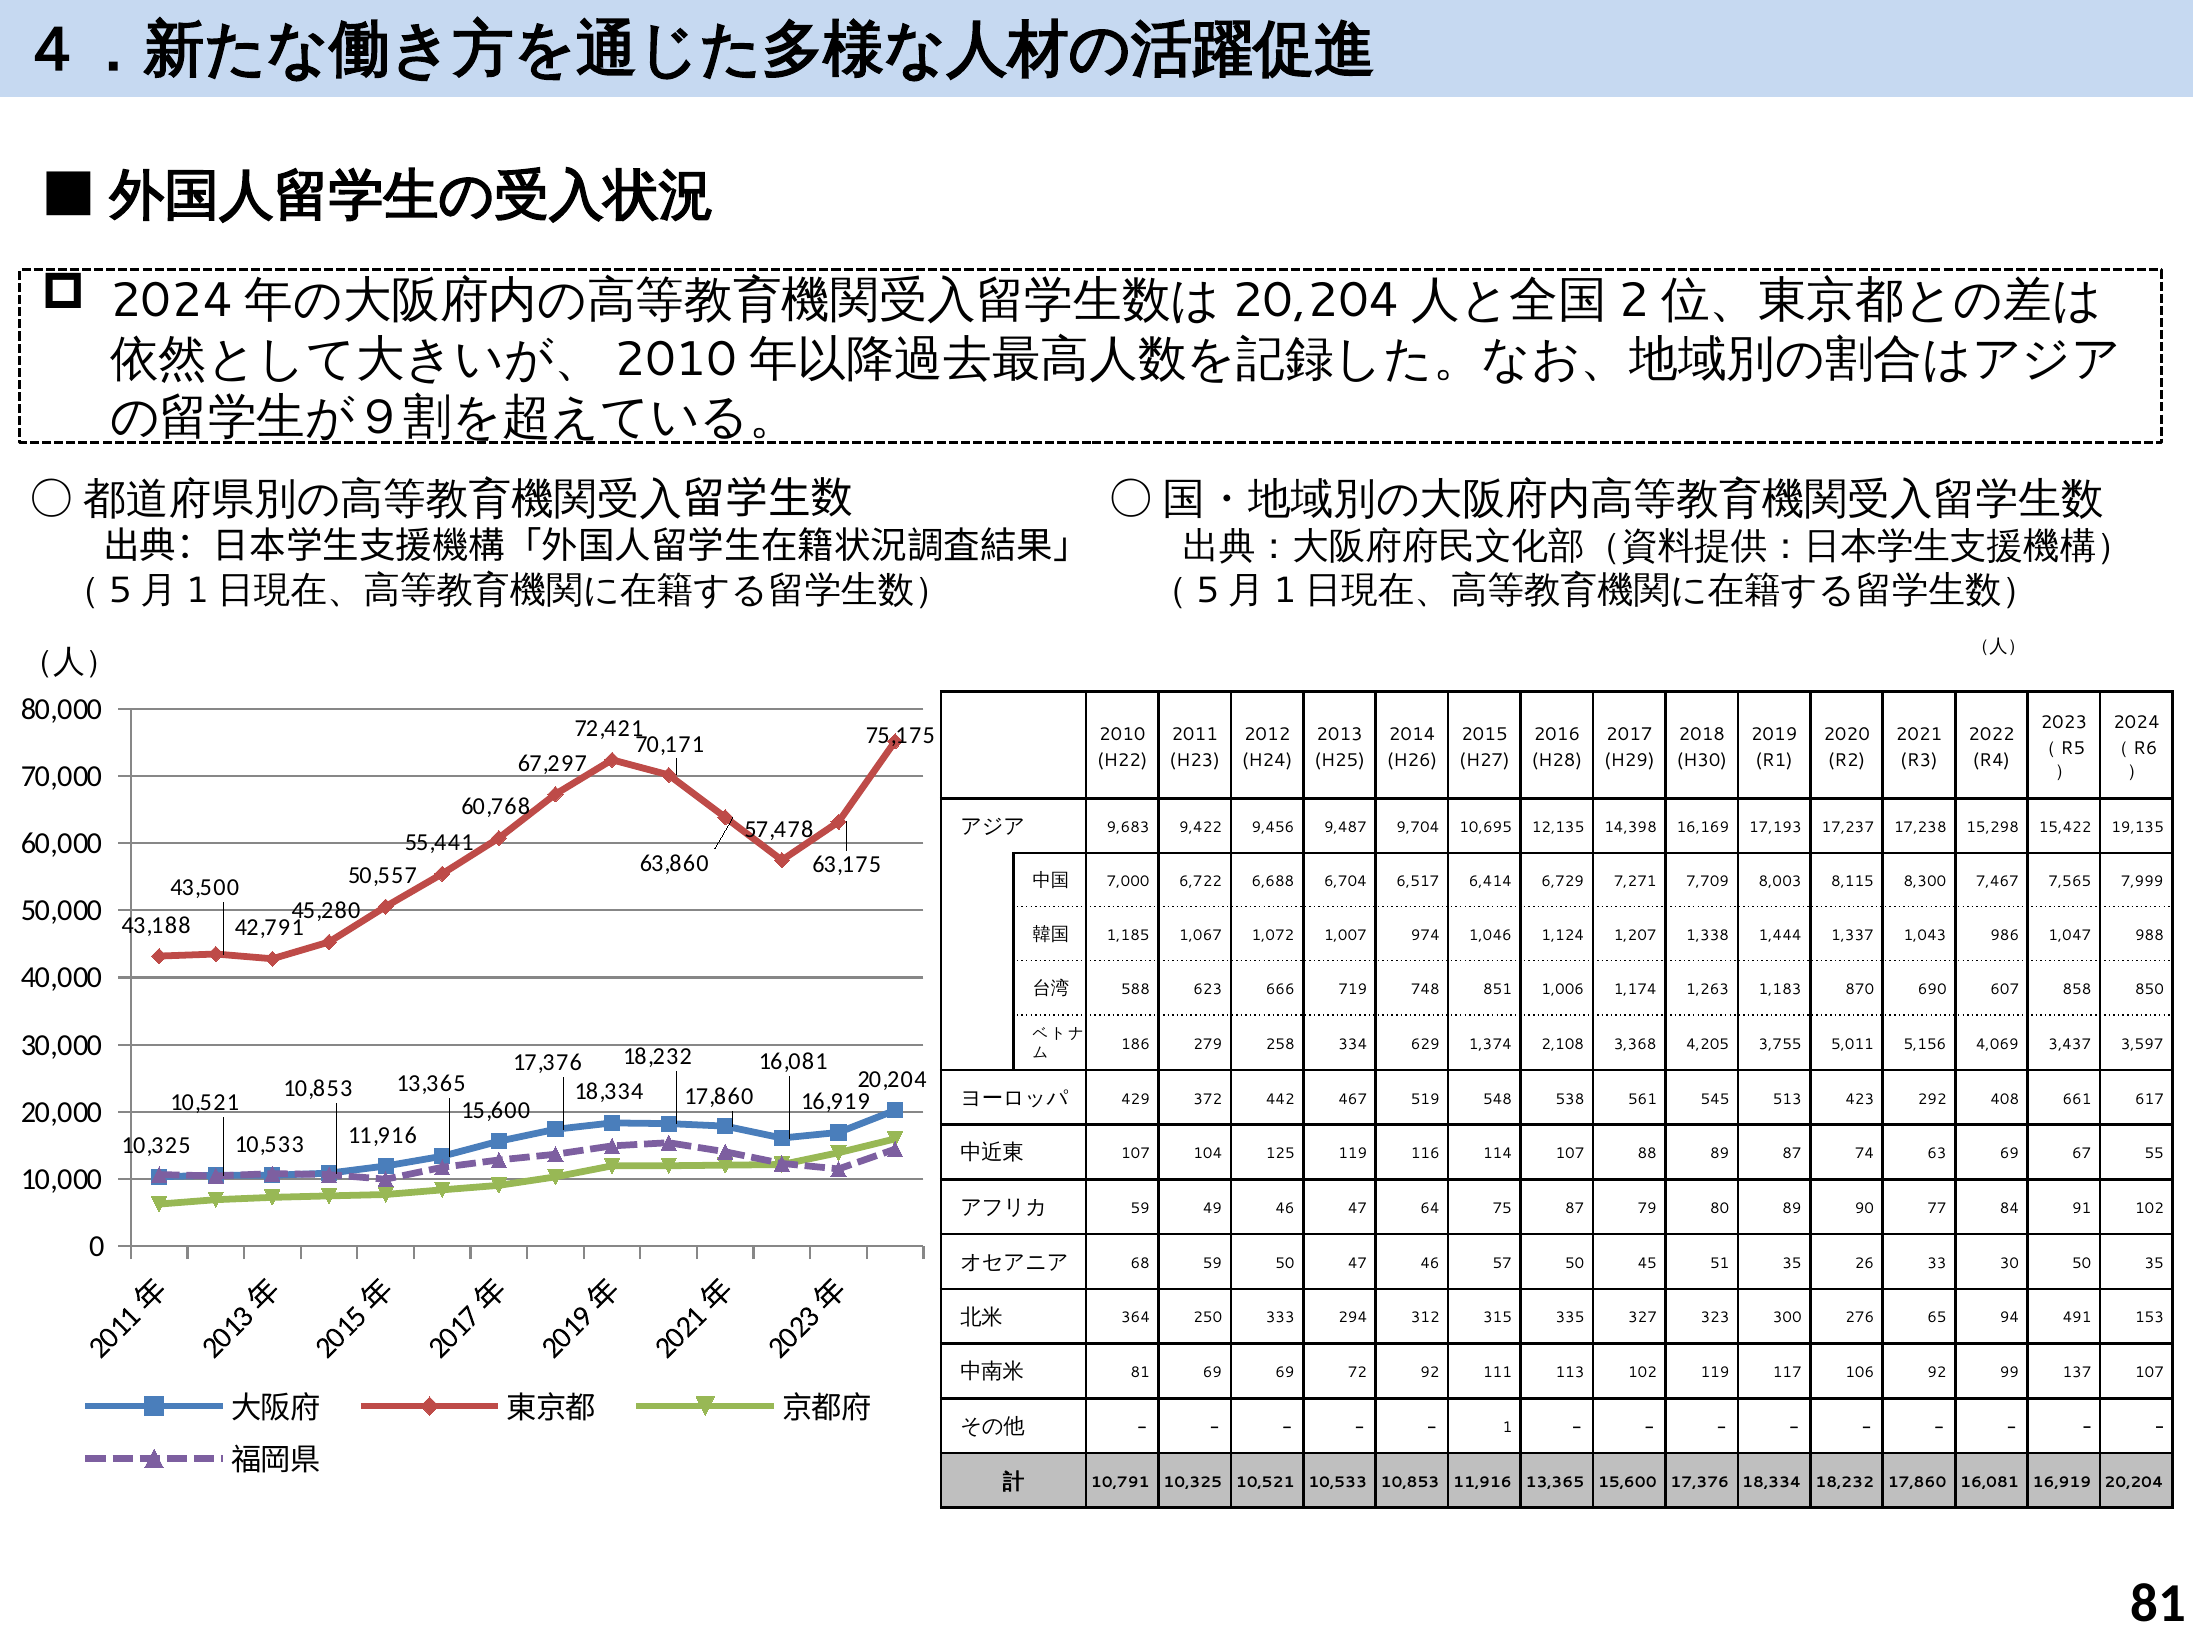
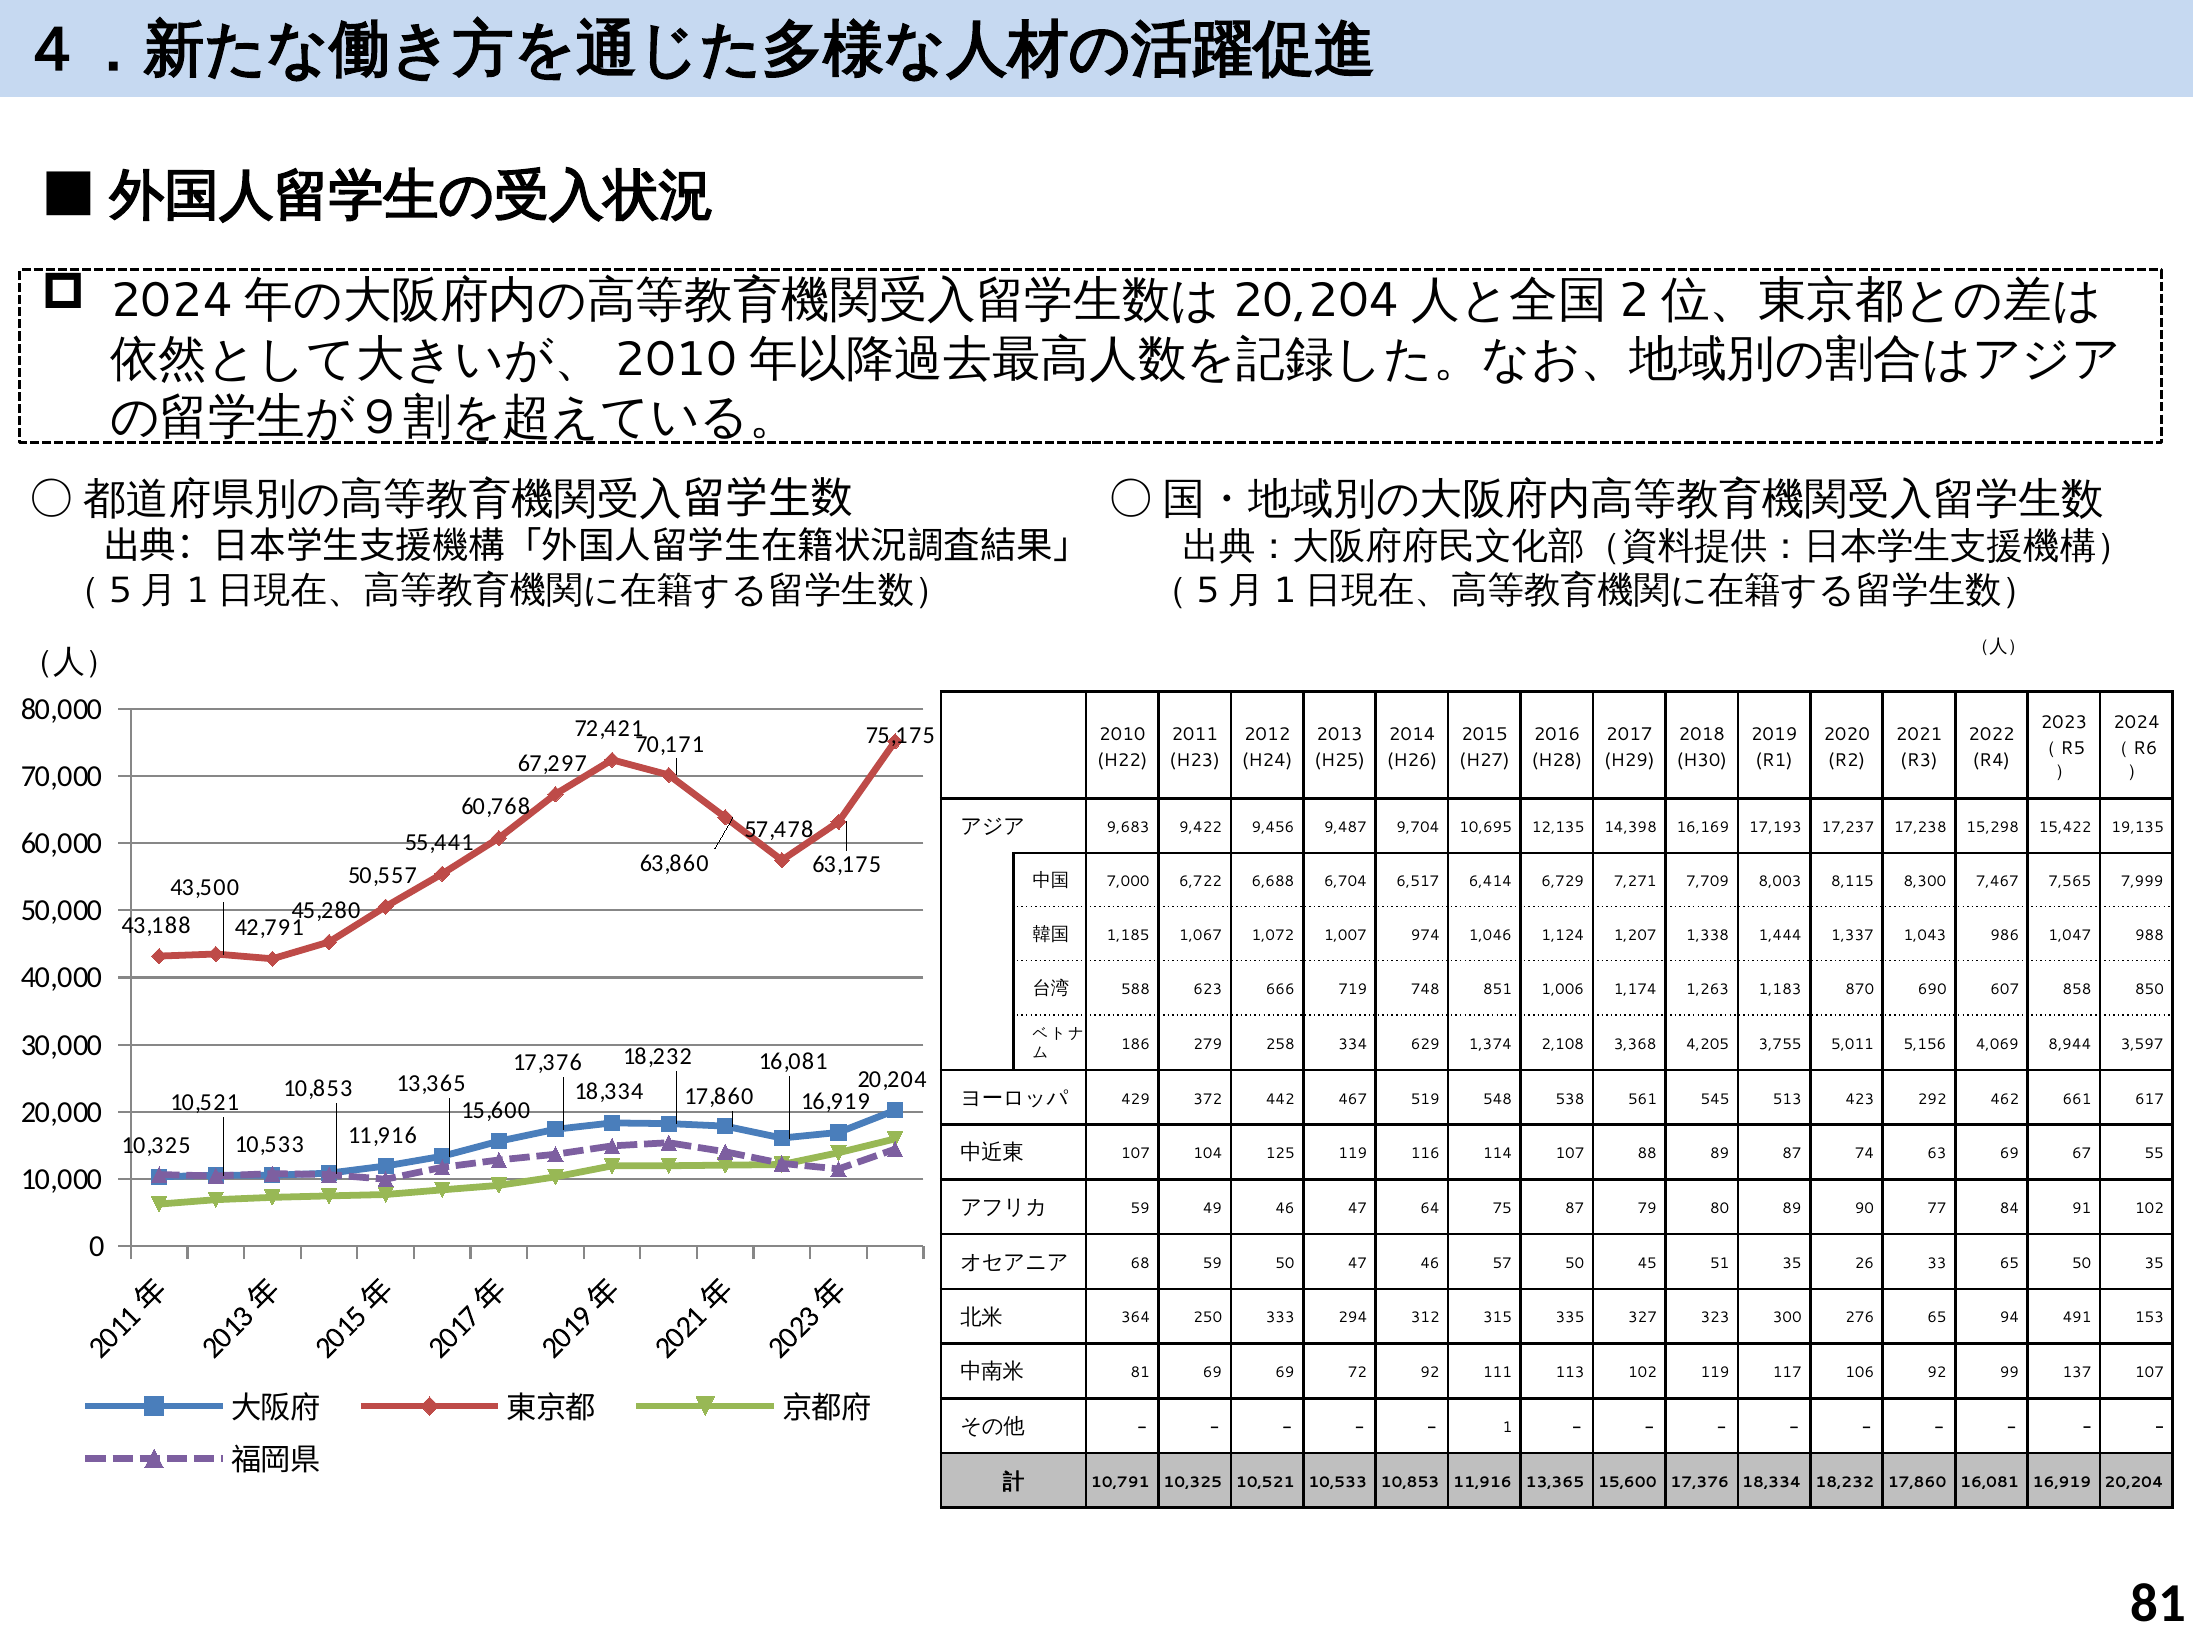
3,437: 3,437 -> 8,944 (2070, 1044)
408: 408 -> 462 (2005, 1099)
33 30: 30 -> 65 (2009, 1263)
